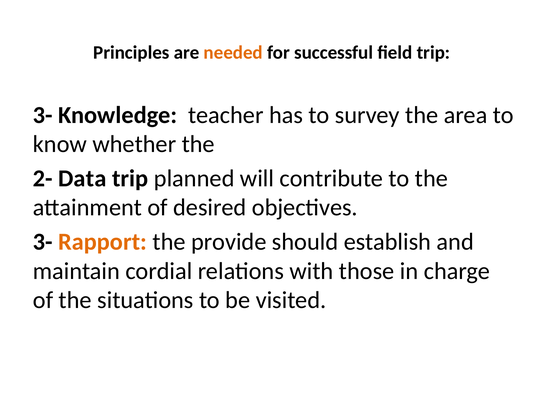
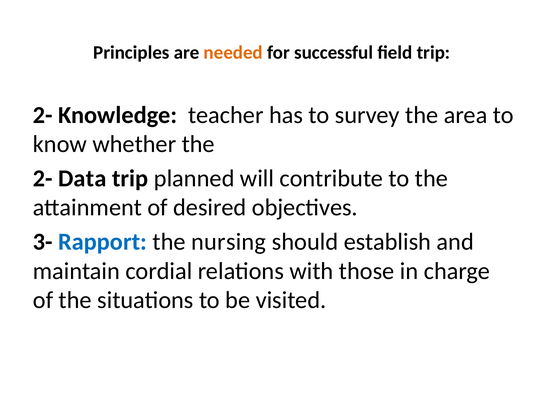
3-: 3- -> 2- (43, 115)
Rapport colour: orange -> blue (103, 242)
provide: provide -> nursing (229, 242)
